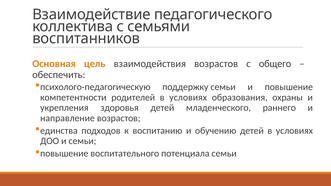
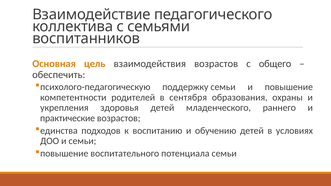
родителей в условиях: условиях -> сентября (188, 97)
направление: направление -> практические (68, 118)
